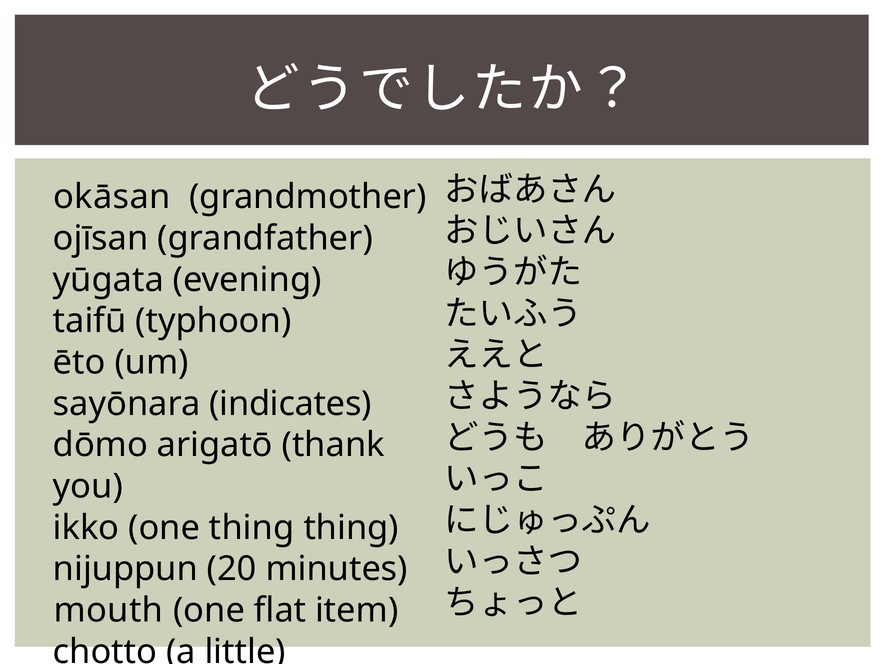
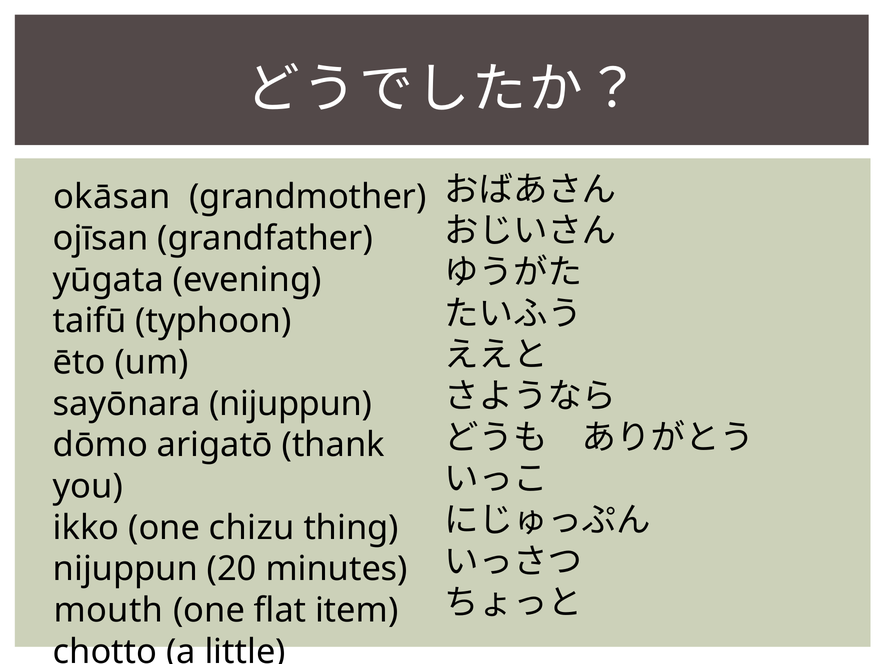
sayōnara indicates: indicates -> nijuppun (291, 404)
one thing: thing -> chizu (252, 528)
